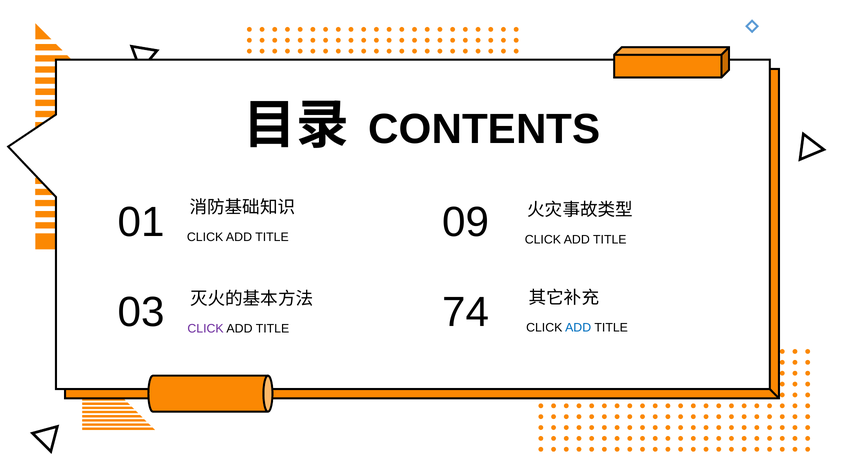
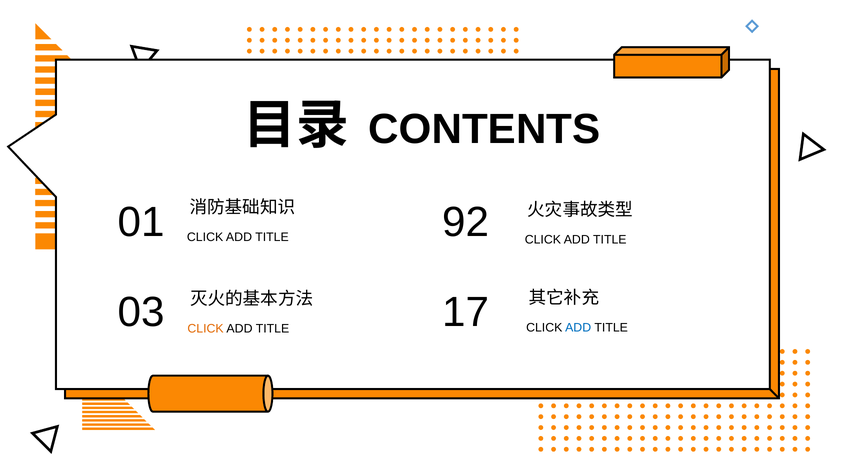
09: 09 -> 92 (466, 222)
74: 74 -> 17 (466, 312)
CLICK colour: purple -> orange (206, 328)
